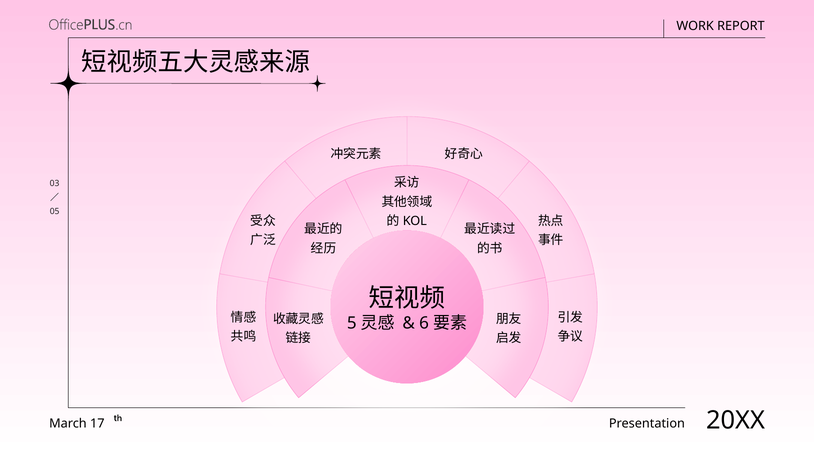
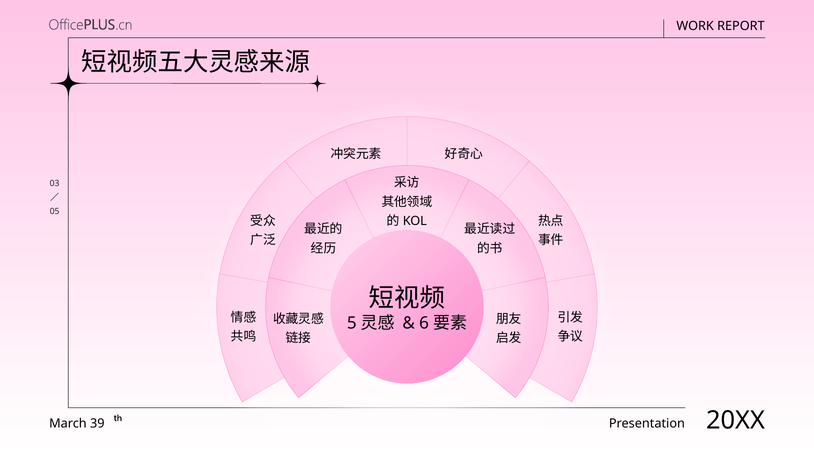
17: 17 -> 39 (97, 423)
